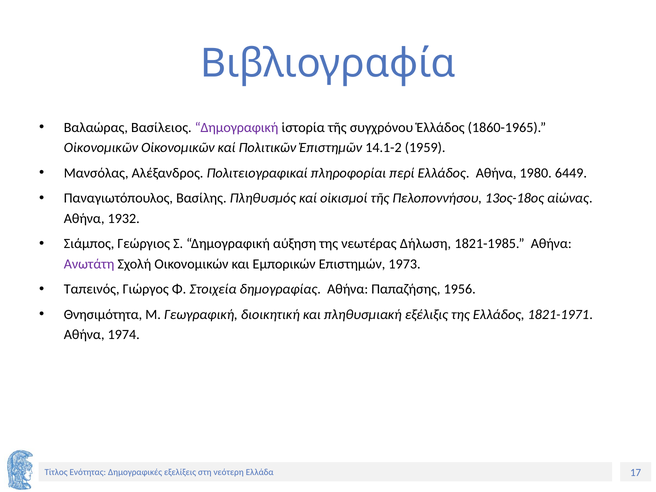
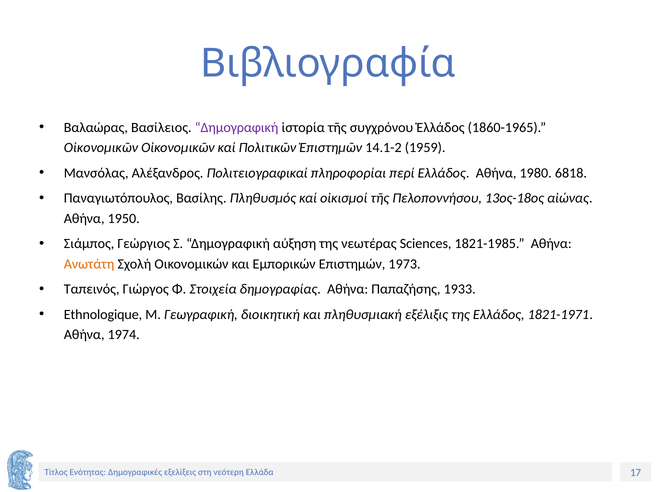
6449: 6449 -> 6818 (571, 173)
1932: 1932 -> 1950 (124, 218)
Δήλωση: Δήλωση -> Sciences (426, 244)
Ανωτάτη colour: purple -> orange (89, 264)
1956: 1956 -> 1933 (460, 289)
Θνησιμότητα: Θνησιμότητα -> Ethnologique (103, 314)
